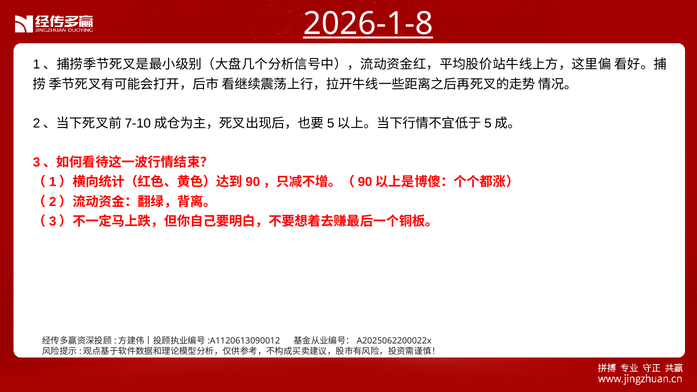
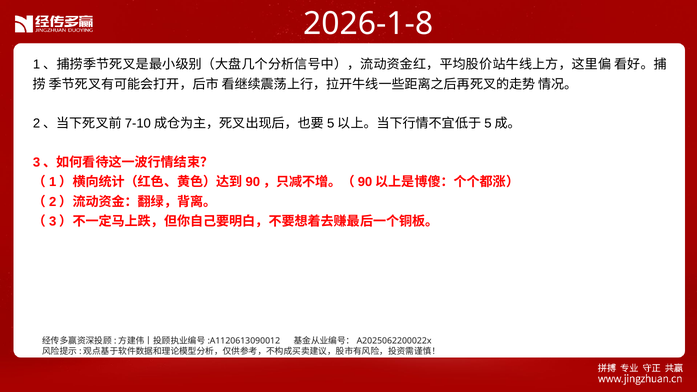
2026-1-8 underline: present -> none (368, 24)
